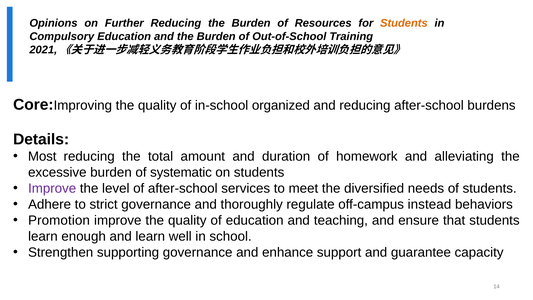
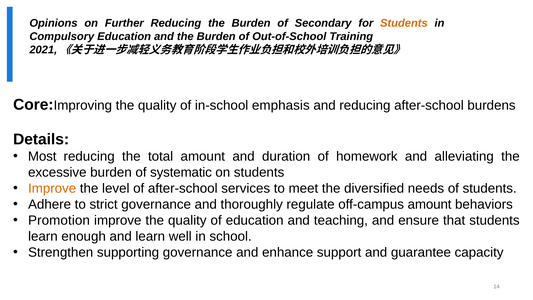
Resources: Resources -> Secondary (323, 23)
organized: organized -> emphasis (281, 105)
Improve colour: purple -> orange (52, 188)
off-campus instead: instead -> amount (430, 204)
